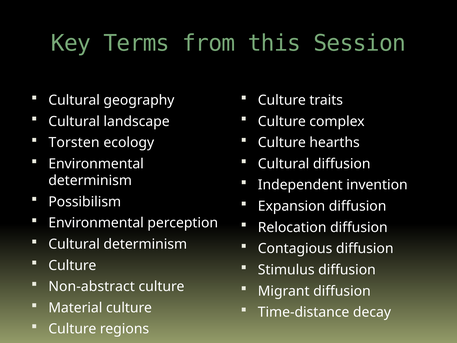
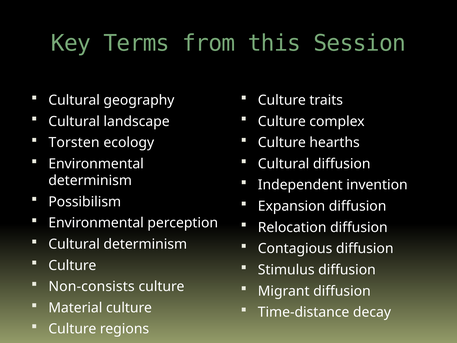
Non-abstract: Non-abstract -> Non-consists (92, 286)
